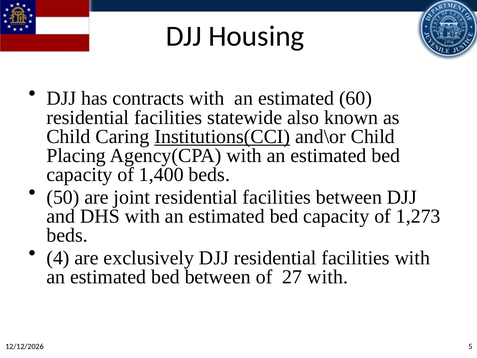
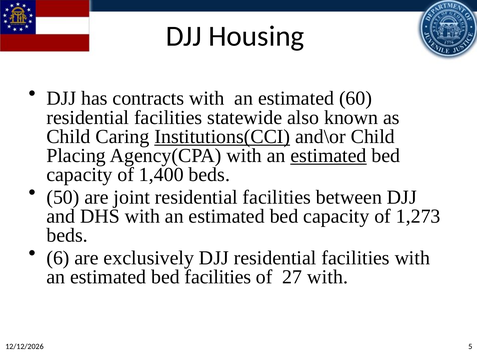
estimated underline: none -> present (329, 156)
4: 4 -> 6 (58, 258)
bed between: between -> facilities (218, 277)
